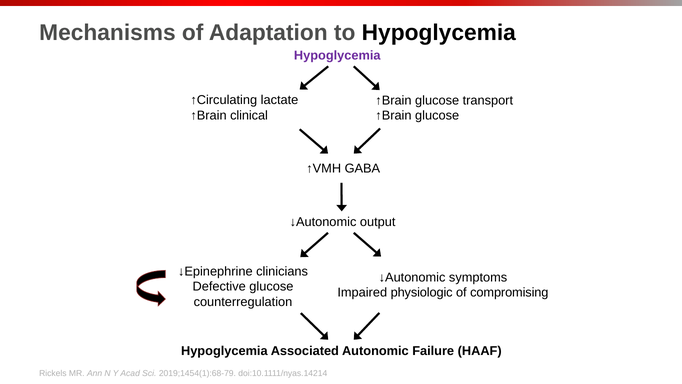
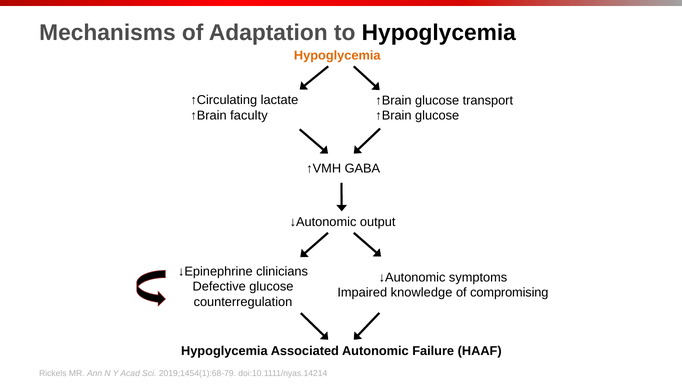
Hypoglycemia colour: purple -> orange (337, 55)
clinical: clinical -> faculty (249, 115)
physiologic: physiologic -> knowledge (422, 292)
